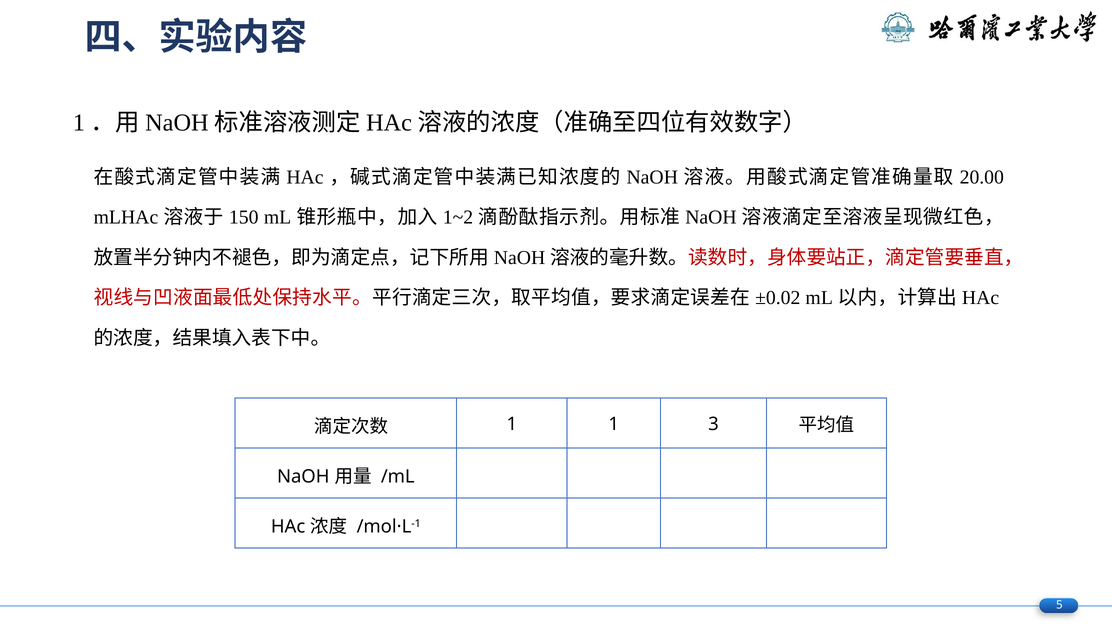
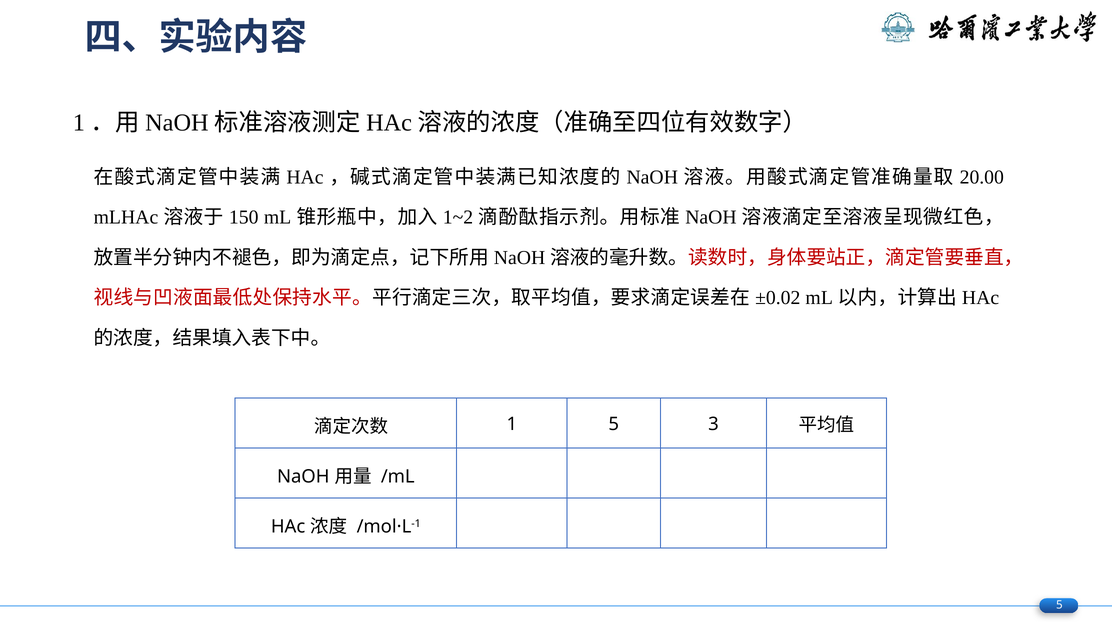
1 1: 1 -> 5 (614, 424)
